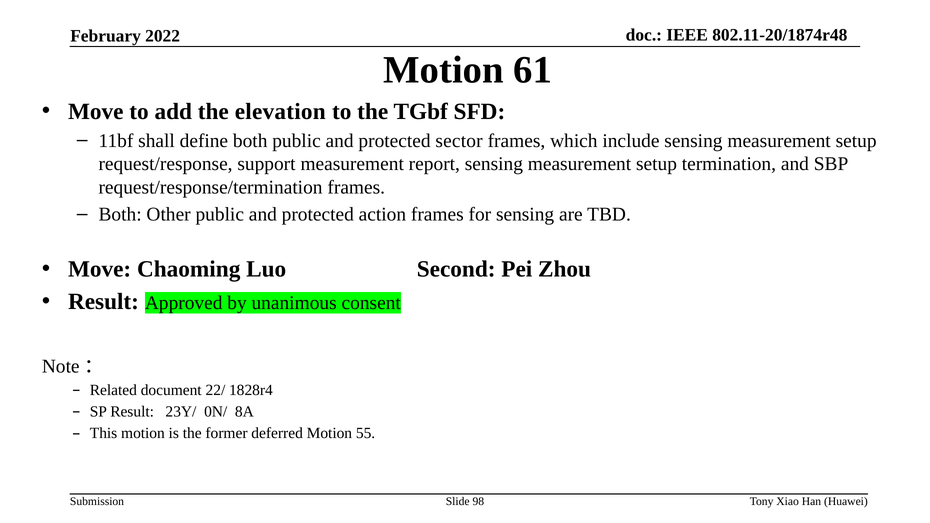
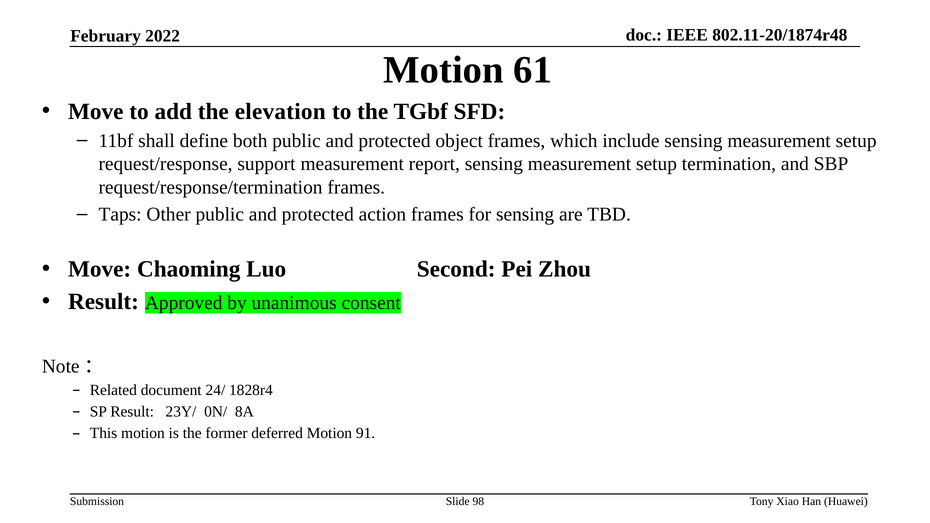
sector: sector -> object (459, 141)
Both: Both -> Taps (120, 214)
22/: 22/ -> 24/ (215, 390)
55: 55 -> 91 (366, 433)
